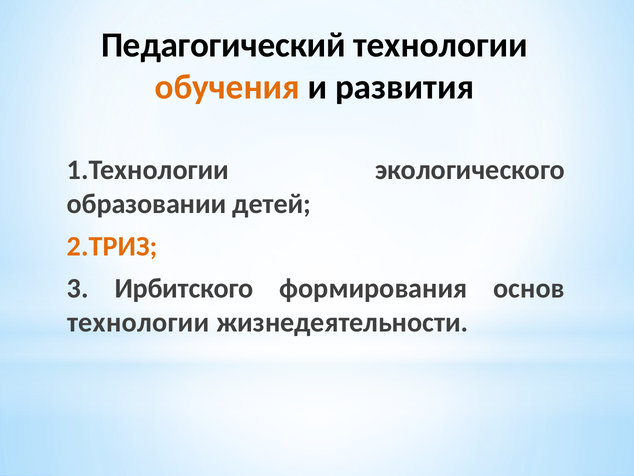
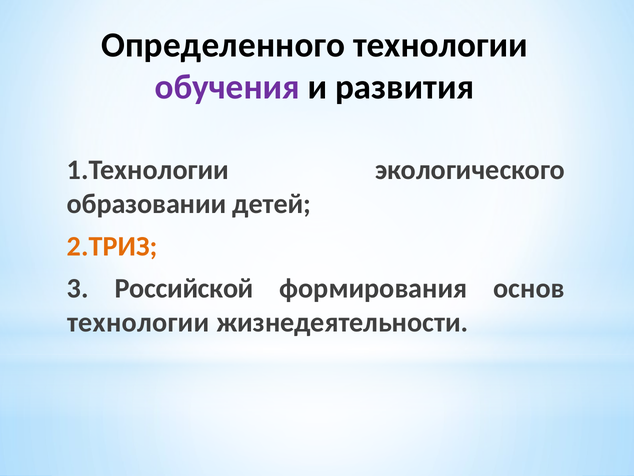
Педагогический: Педагогический -> Определенного (223, 45)
обучения colour: orange -> purple (227, 87)
Ирбитского: Ирбитского -> Российской (184, 288)
